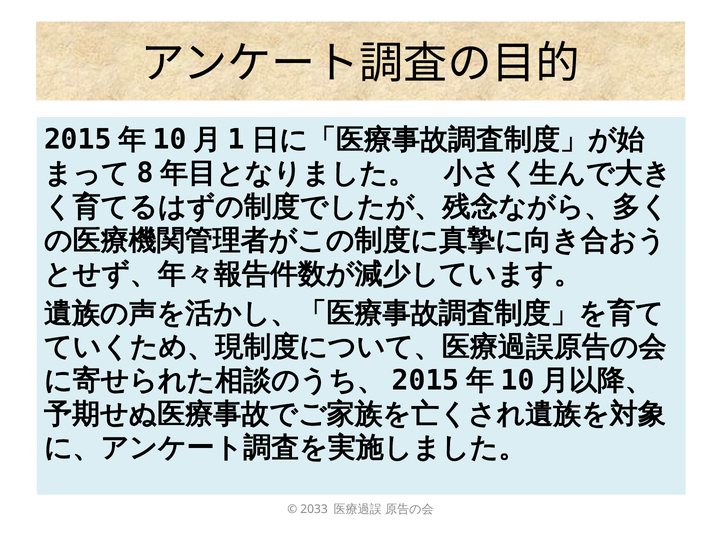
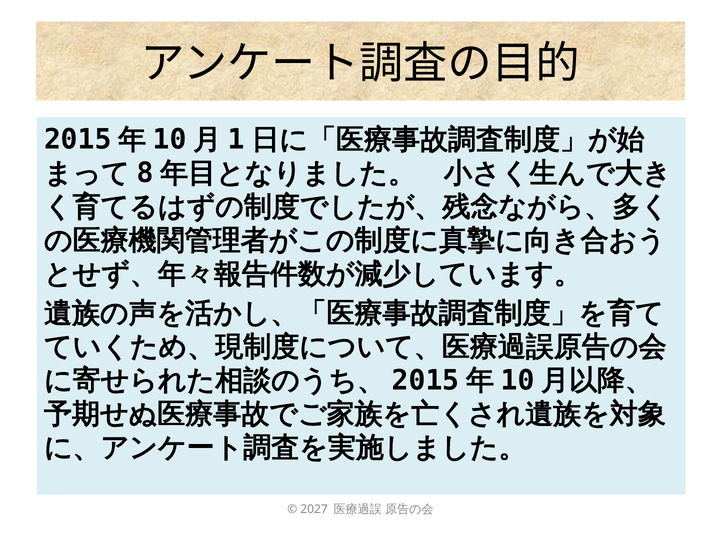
2033: 2033 -> 2027 (314, 509)
